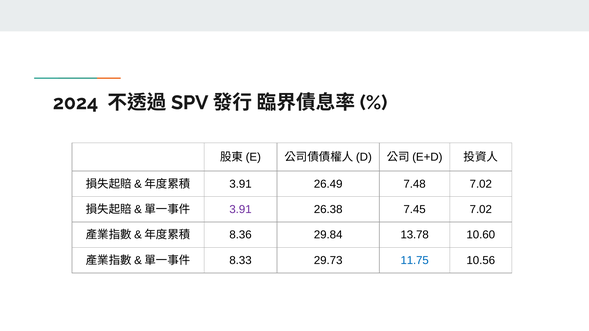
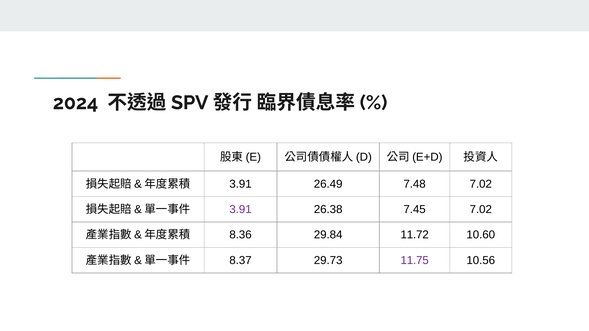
13.78: 13.78 -> 11.72 (415, 235)
8.33: 8.33 -> 8.37 (241, 261)
11.75 colour: blue -> purple (415, 261)
